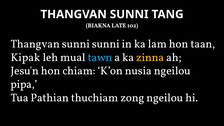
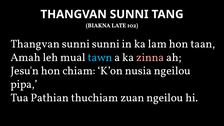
Kipak: Kipak -> Amah (26, 57)
zinna colour: yellow -> pink (150, 57)
zong: zong -> zuan (132, 98)
